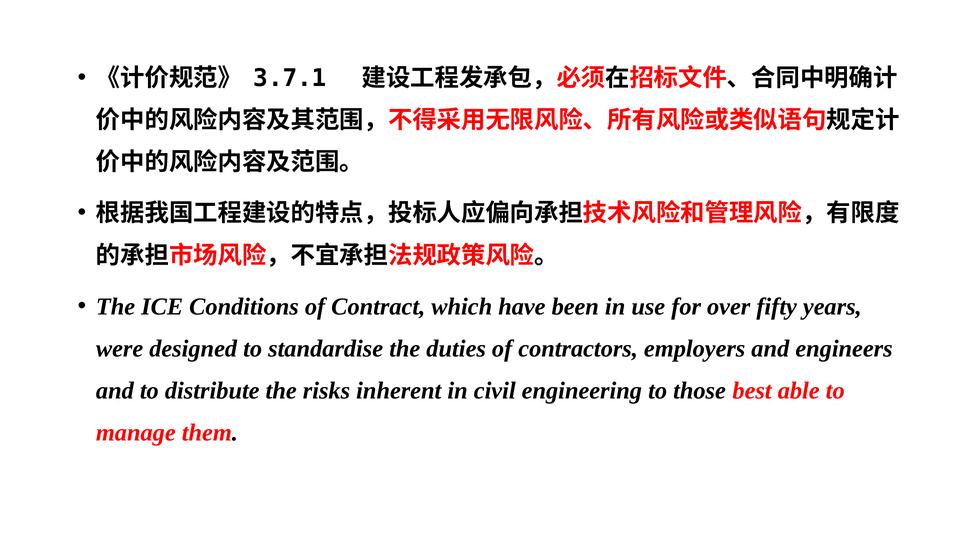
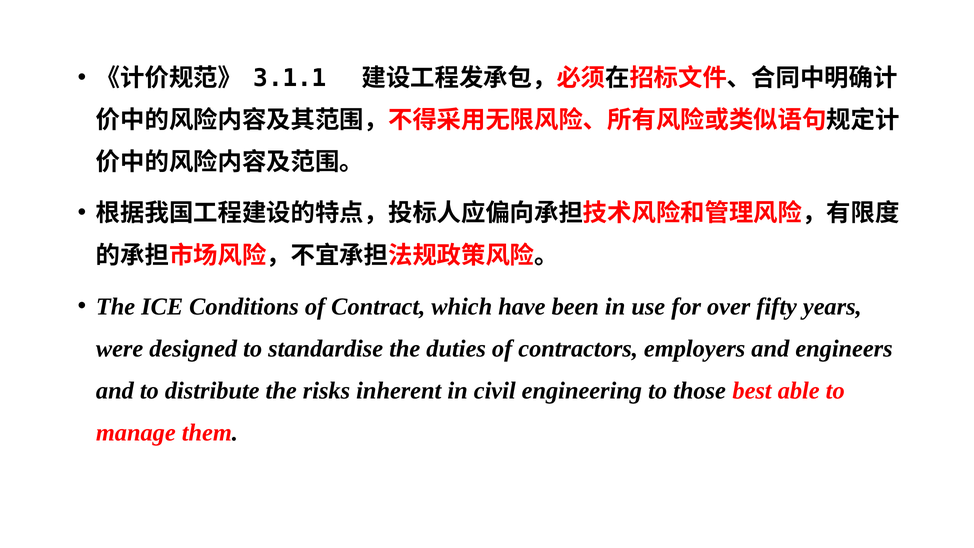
3.7.1: 3.7.1 -> 3.1.1 (290, 78)
